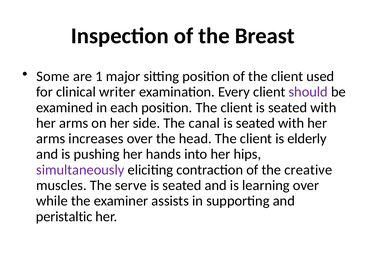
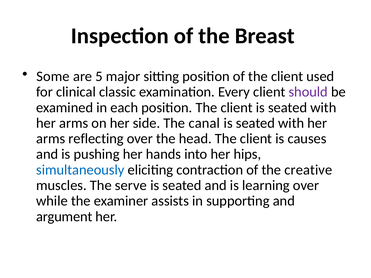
1: 1 -> 5 (99, 76)
writer: writer -> classic (117, 92)
increases: increases -> reflecting (96, 139)
elderly: elderly -> causes (307, 139)
simultaneously colour: purple -> blue (80, 170)
peristaltic: peristaltic -> argument (64, 217)
